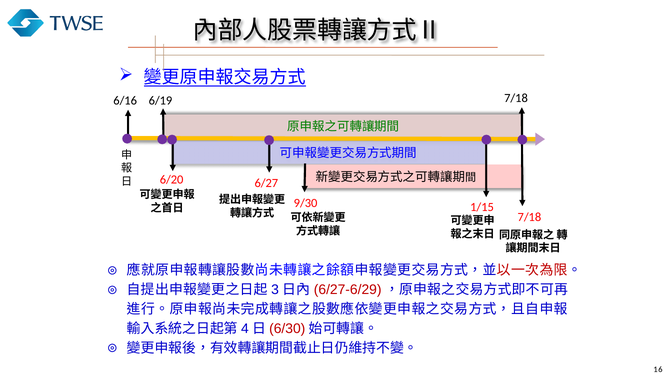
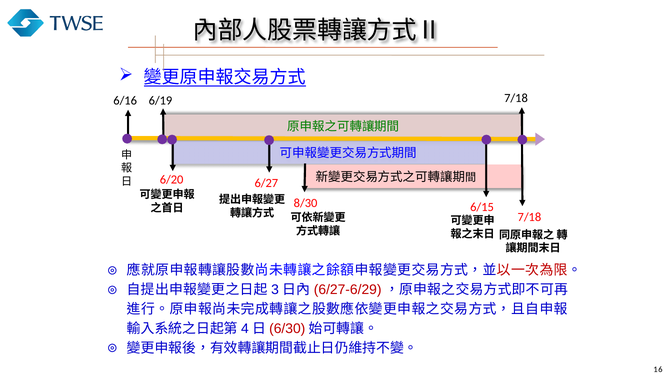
9/30: 9/30 -> 8/30 (306, 203)
1/15: 1/15 -> 6/15 (482, 207)
